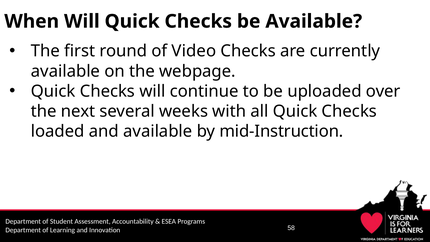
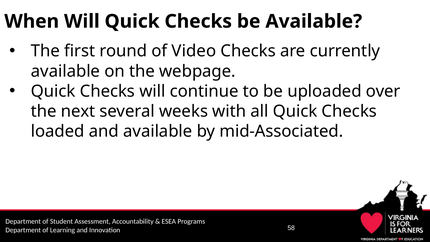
mid-Instruction: mid-Instruction -> mid-Associated (281, 131)
